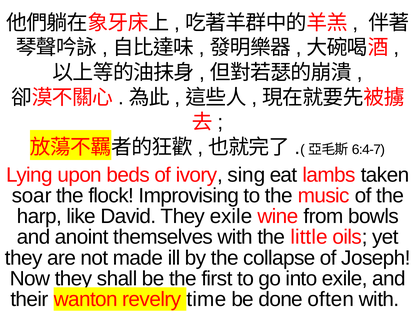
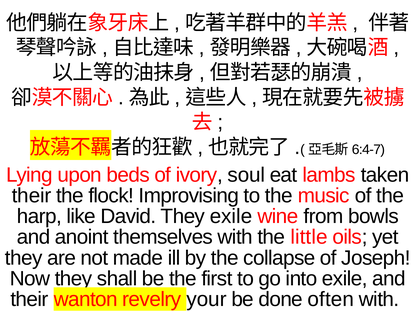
sing: sing -> soul (246, 175)
soar: soar -> their (32, 196)
time: time -> your (207, 300)
